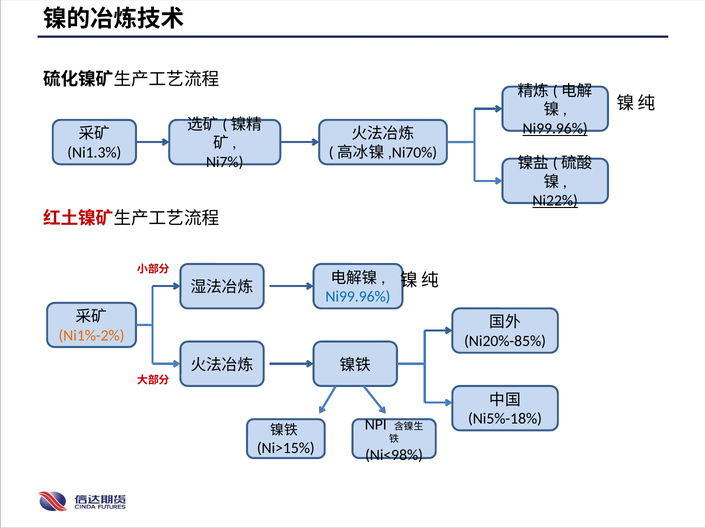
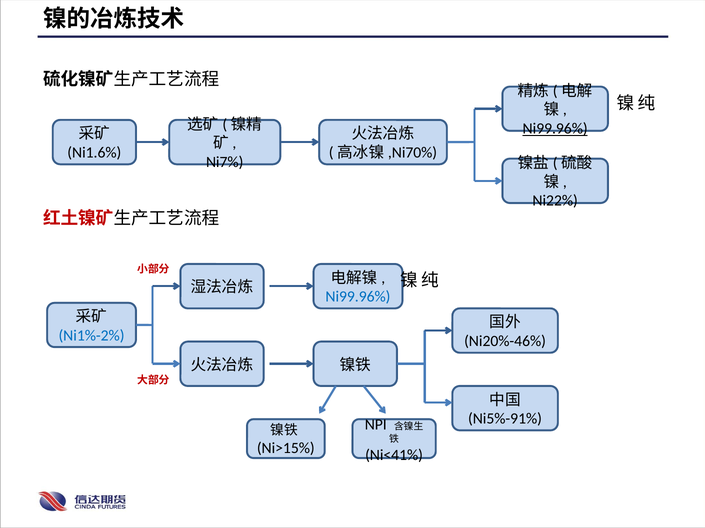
Ni1.3%: Ni1.3% -> Ni1.6% (94, 153)
Ni22% underline: present -> none (555, 201)
Ni1%-2% colour: orange -> blue (92, 336)
Ni20%-85%: Ni20%-85% -> Ni20%-46% (505, 342)
Ni5%-18%: Ni5%-18% -> Ni5%-91% (505, 419)
Ni<98%: Ni<98% -> Ni<41% (394, 456)
